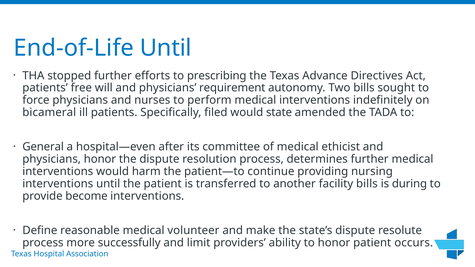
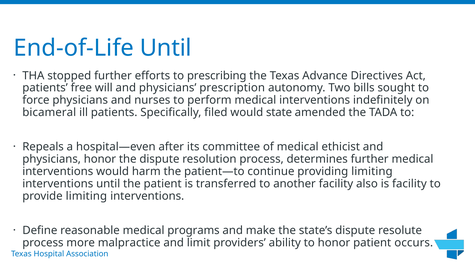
requirement: requirement -> prescription (232, 88)
General: General -> Repeals (43, 147)
providing nursing: nursing -> limiting (372, 172)
facility bills: bills -> also (367, 184)
is during: during -> facility (409, 184)
provide become: become -> limiting (86, 196)
volunteer: volunteer -> programs (193, 231)
successfully: successfully -> malpractice (129, 243)
